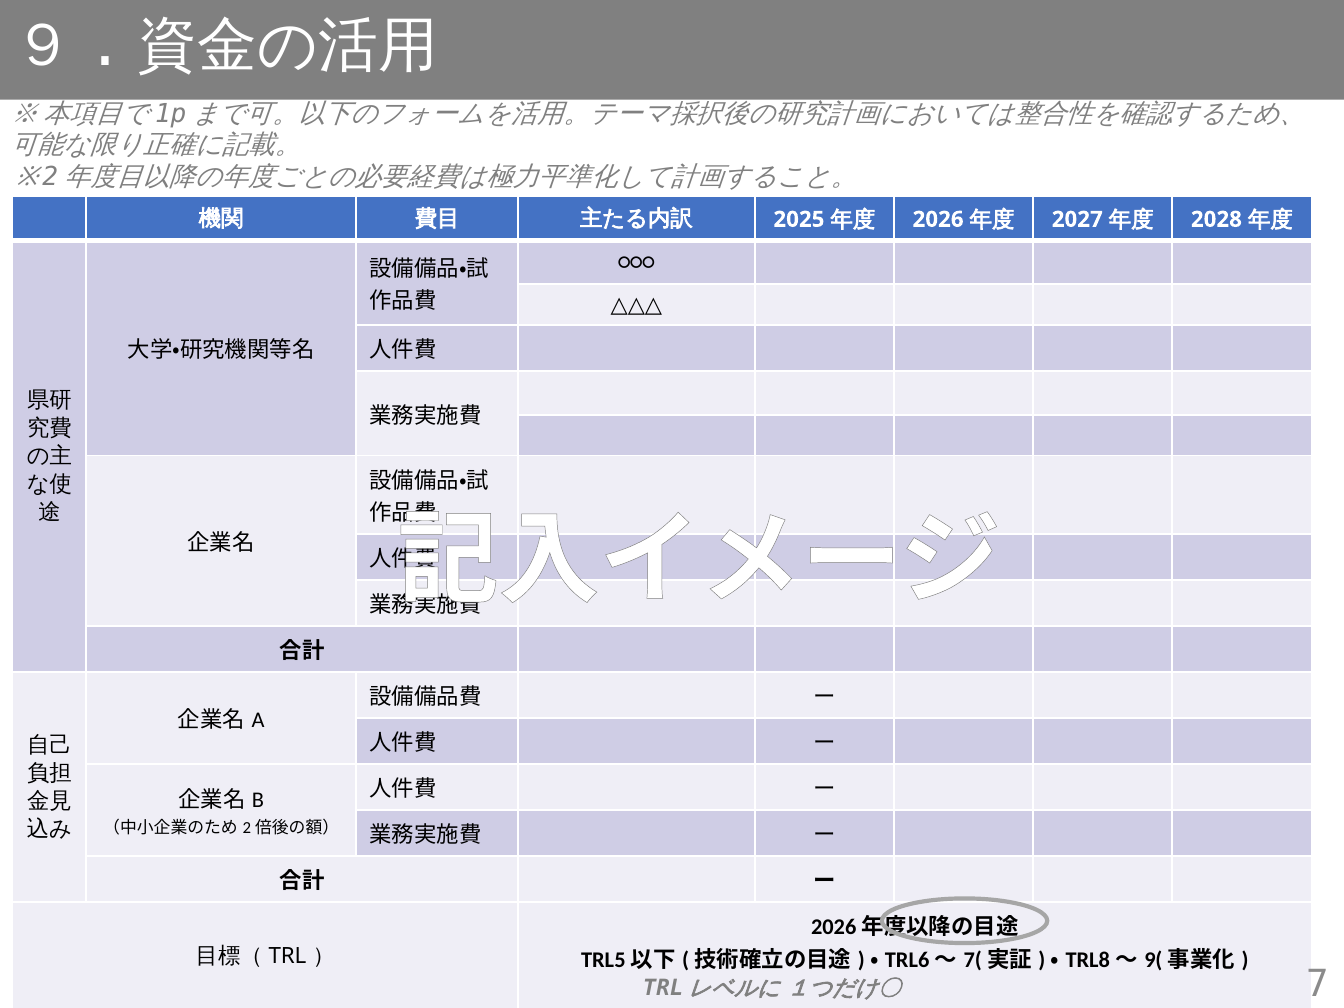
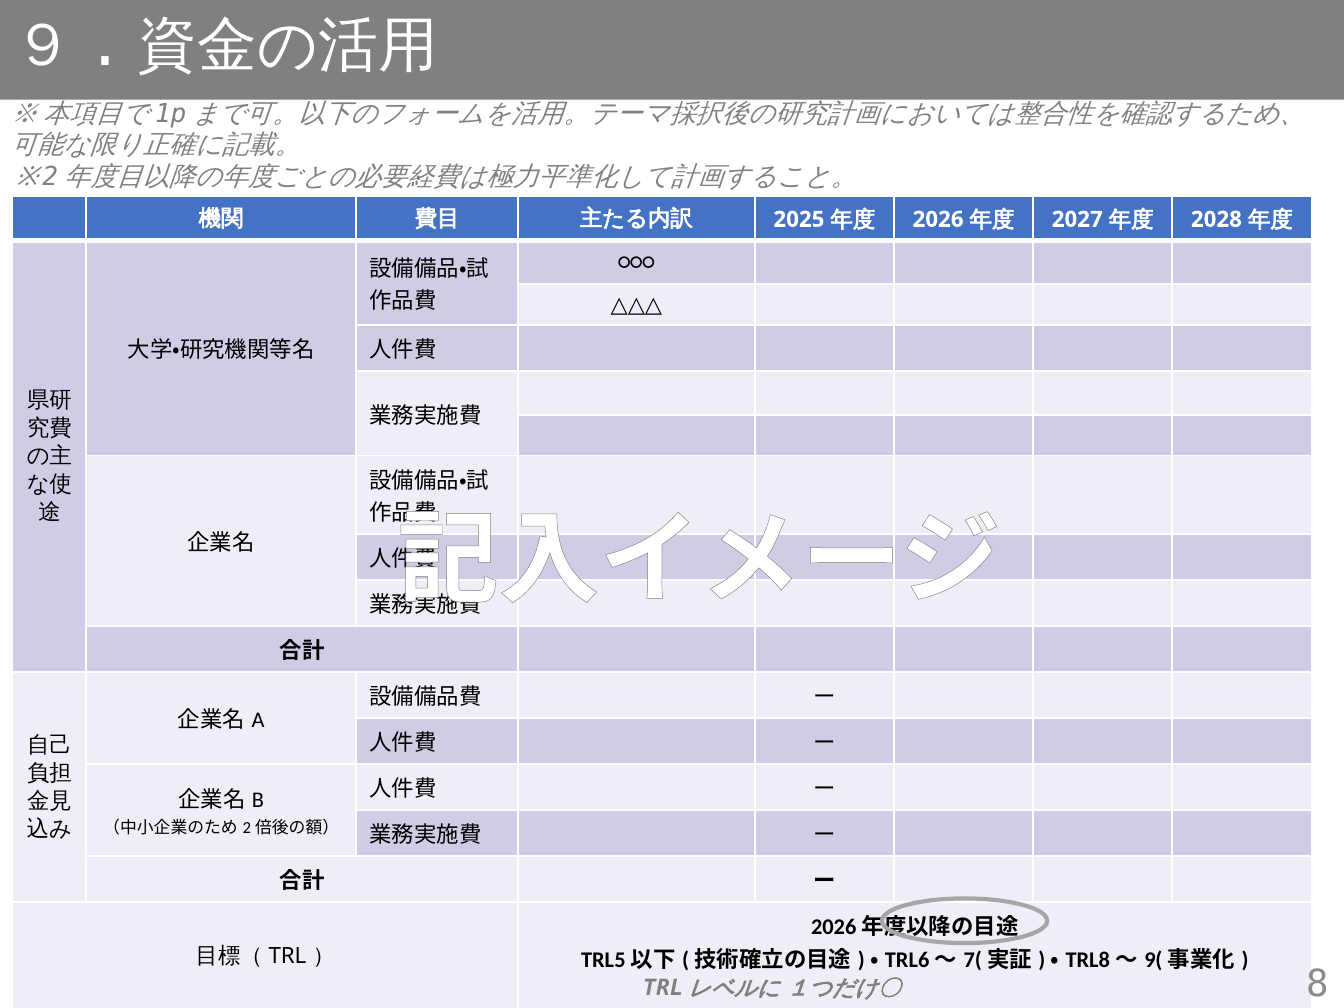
7: 7 -> 8 (1317, 984)
